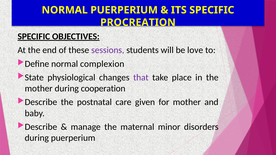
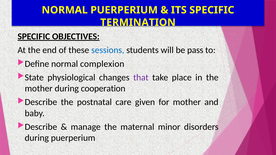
PROCREATION: PROCREATION -> TERMINATION (138, 22)
sessions colour: purple -> blue (108, 50)
love: love -> pass (195, 50)
